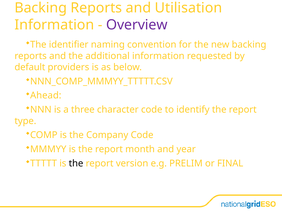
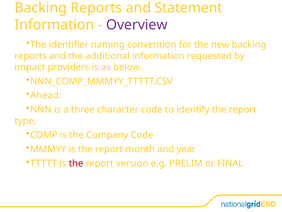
Utilisation: Utilisation -> Statement (189, 8)
default: default -> impact (30, 67)
the colour: black -> red (76, 163)
